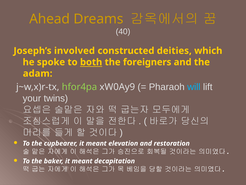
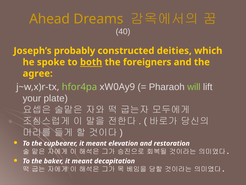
involved: involved -> probably (75, 51)
adam: adam -> agree (38, 73)
will colour: light blue -> light green (194, 87)
twins: twins -> plate (56, 98)
